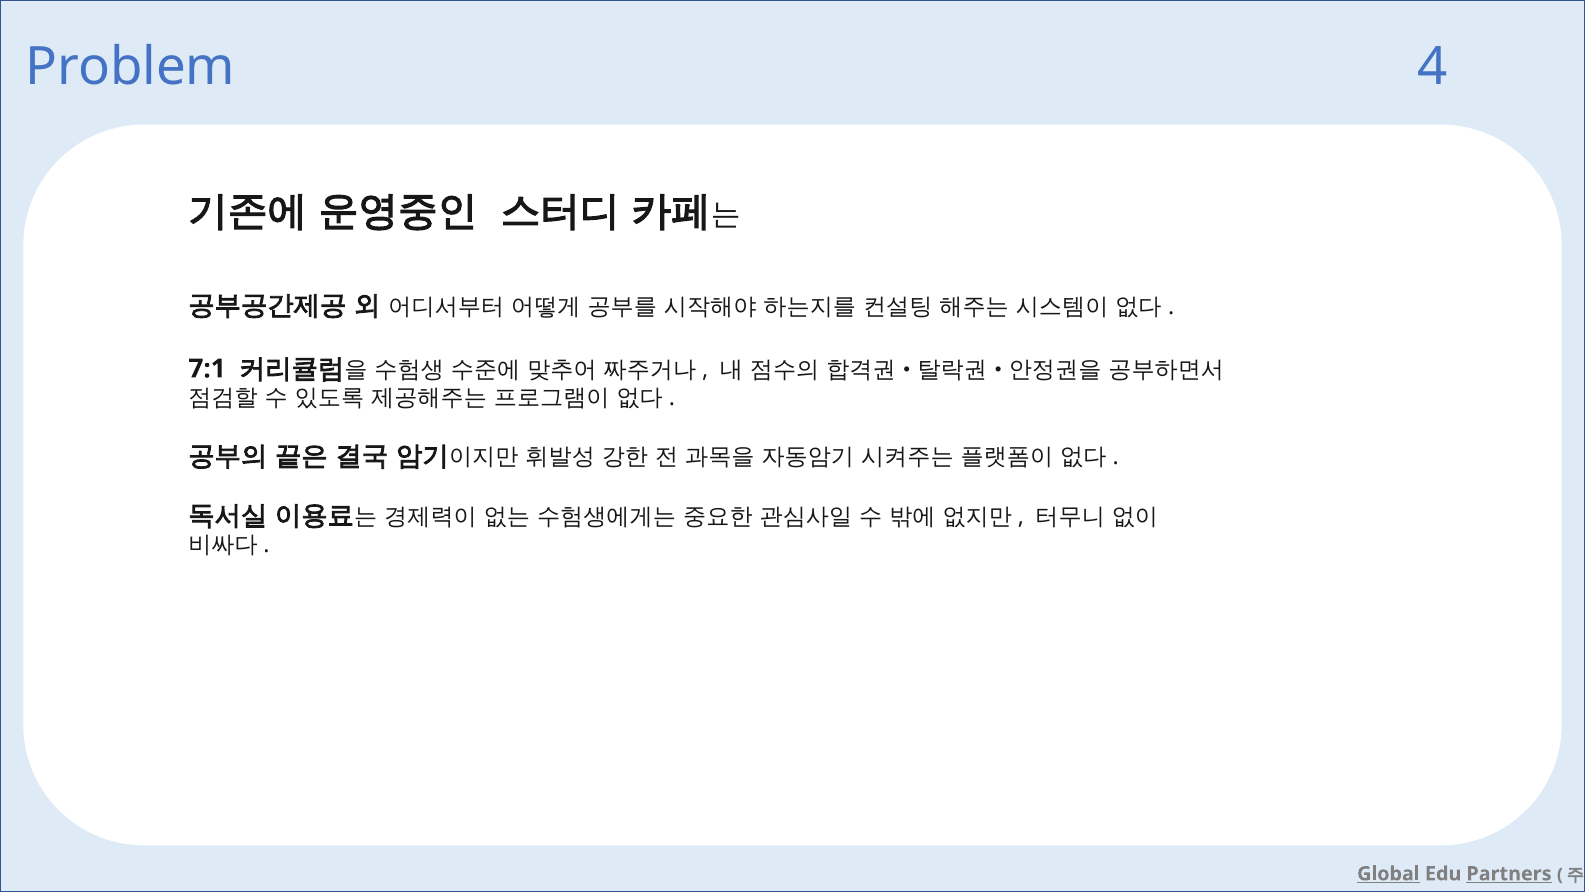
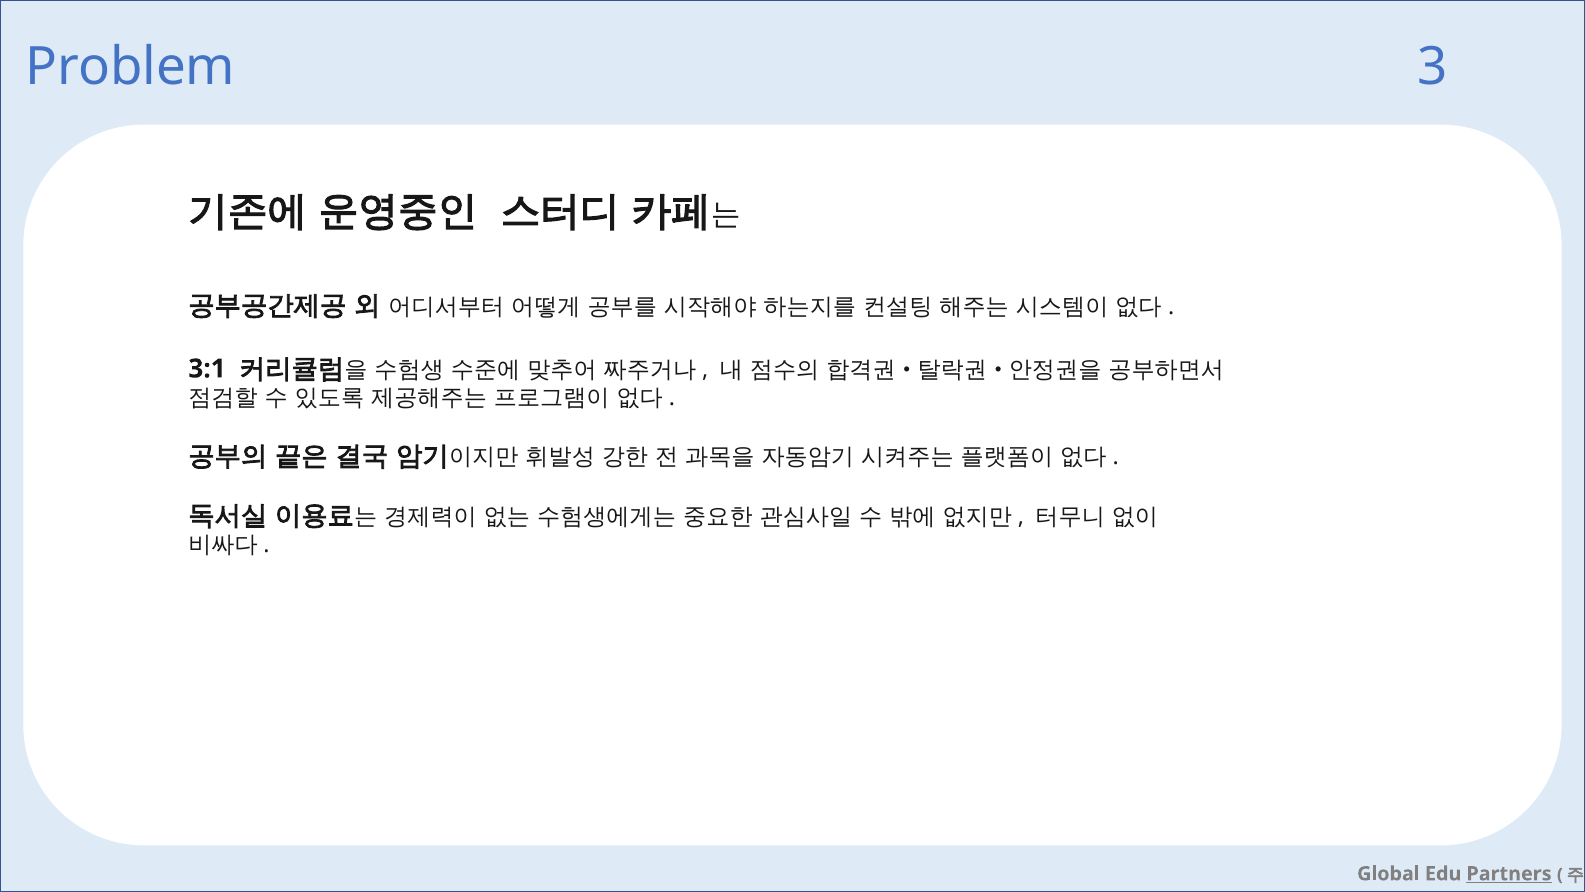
4: 4 -> 3 (1432, 67)
7:1: 7:1 -> 3:1 (207, 369)
Global underline: present -> none (1388, 873)
